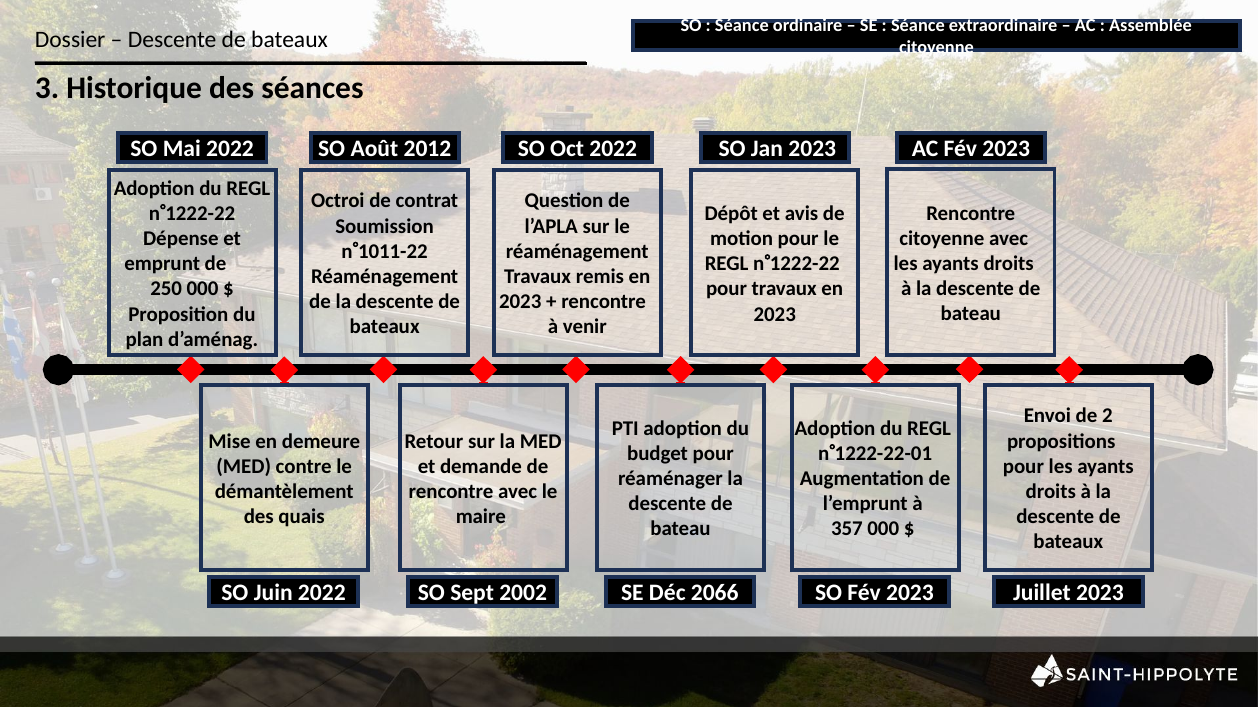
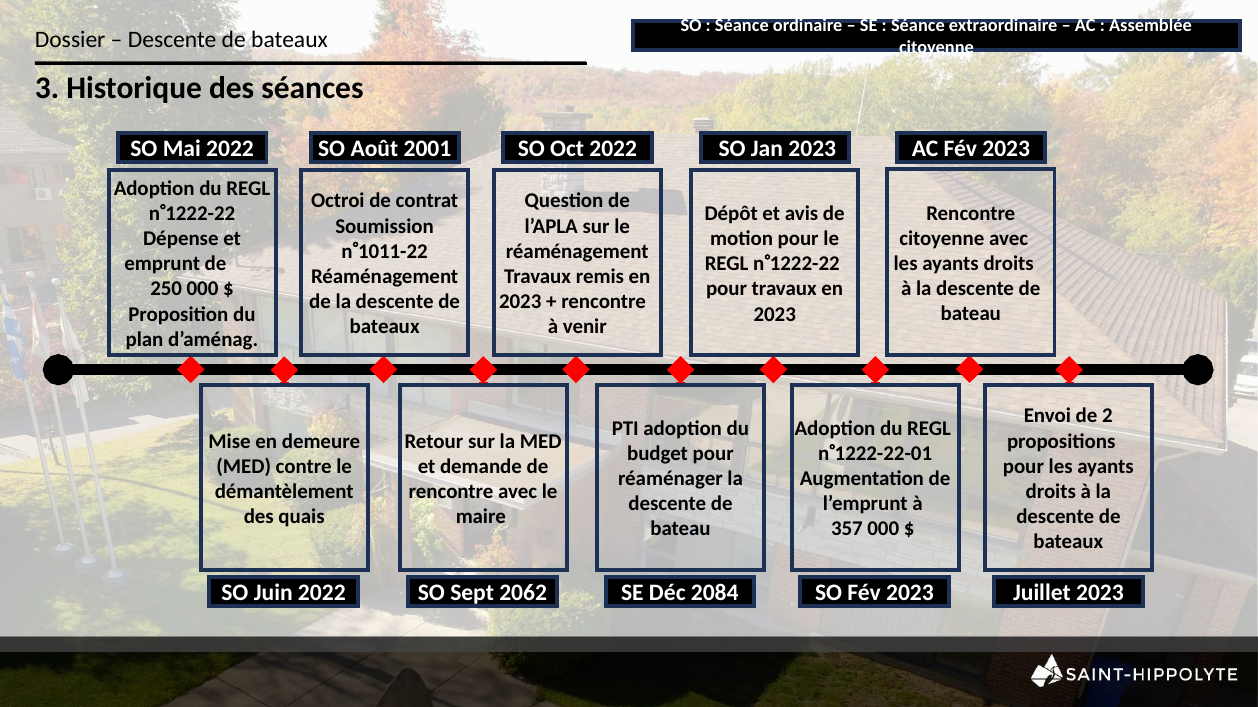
2012: 2012 -> 2001 (427, 149)
2002: 2002 -> 2062 (523, 593)
2066: 2066 -> 2084 (715, 593)
